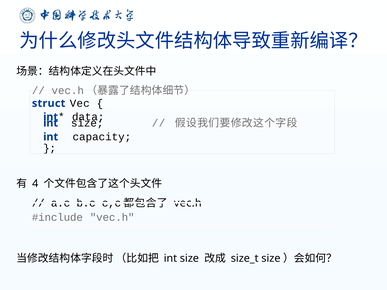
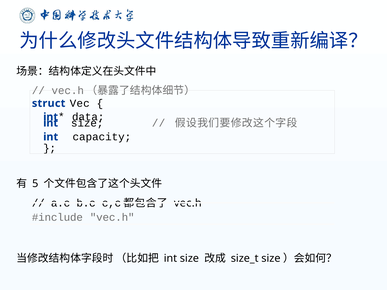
4: 4 -> 5 (35, 184)
